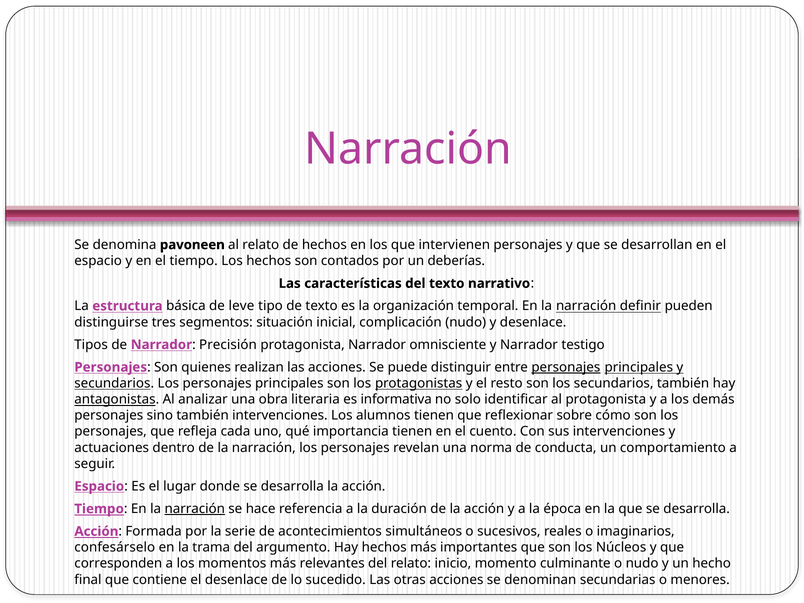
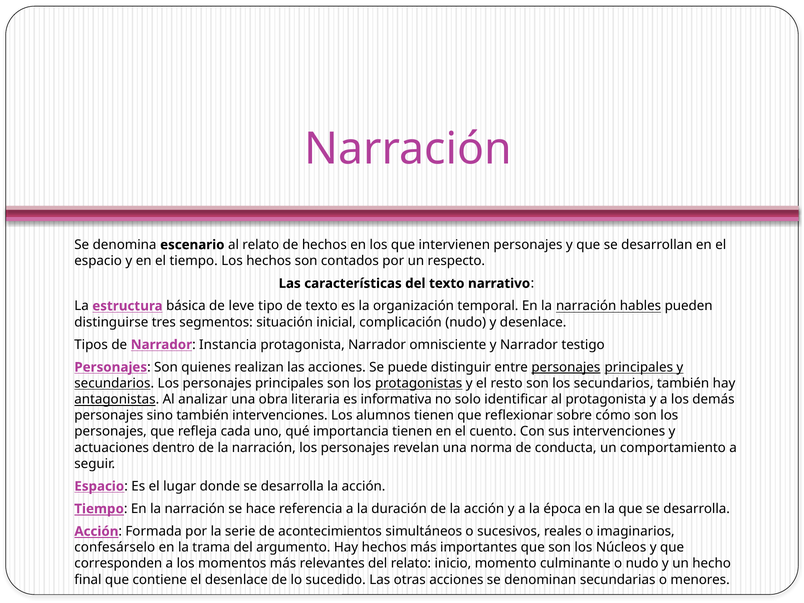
pavoneen: pavoneen -> escenario (192, 245)
deberías: deberías -> respecto (456, 261)
definir: definir -> hables (640, 306)
Precisión: Precisión -> Instancia (228, 345)
narración underline: present -> none (195, 509)
